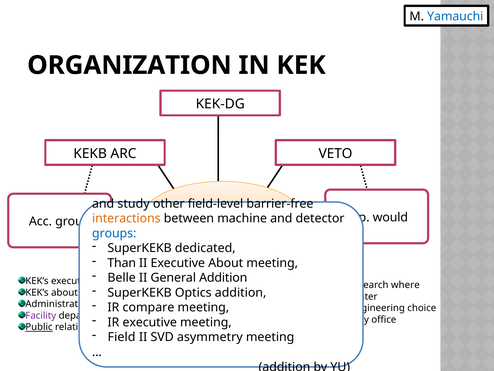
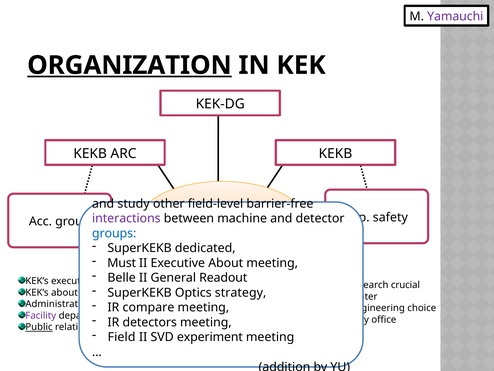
Yamauchi colour: blue -> purple (455, 16)
ORGANIZATION underline: none -> present (129, 65)
VETO: VETO -> KEKB (335, 153)
would: would -> safety (390, 217)
interactions colour: orange -> purple (126, 218)
Than: Than -> Must (122, 263)
General Addition: Addition -> Readout (223, 278)
where: where -> crucial (405, 285)
Optics addition: addition -> strategy (241, 292)
executive: executive -> detectors (150, 322)
asymmetry: asymmetry -> experiment (210, 337)
